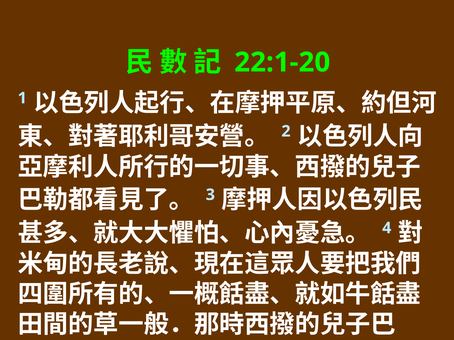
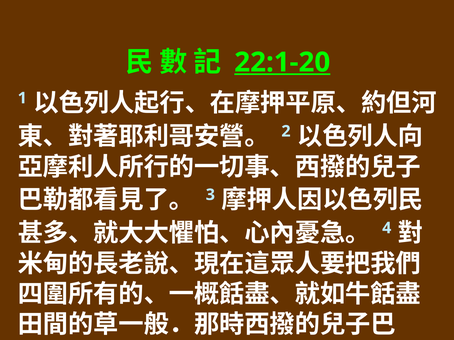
22:1-20 underline: none -> present (282, 62)
